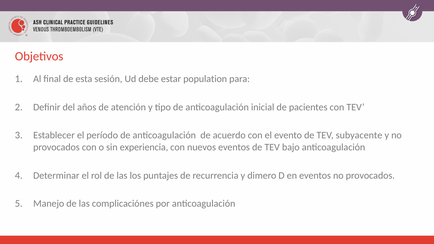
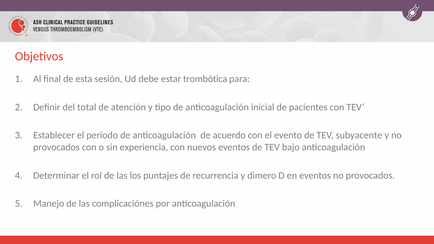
population: population -> trombótica (205, 79)
años: años -> total (87, 107)
